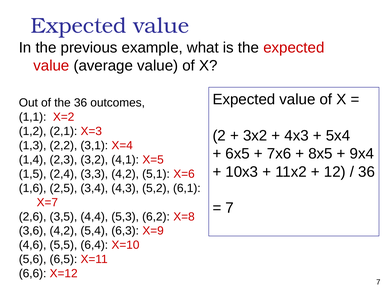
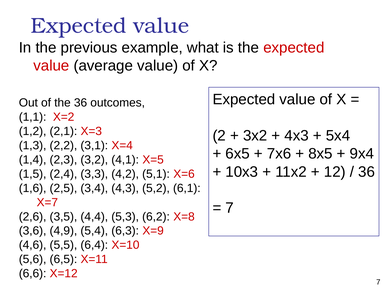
3,6 4,2: 4,2 -> 4,9 (63, 231)
